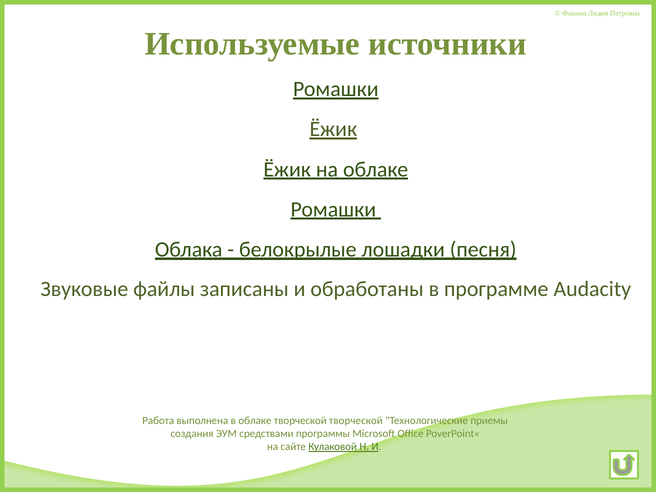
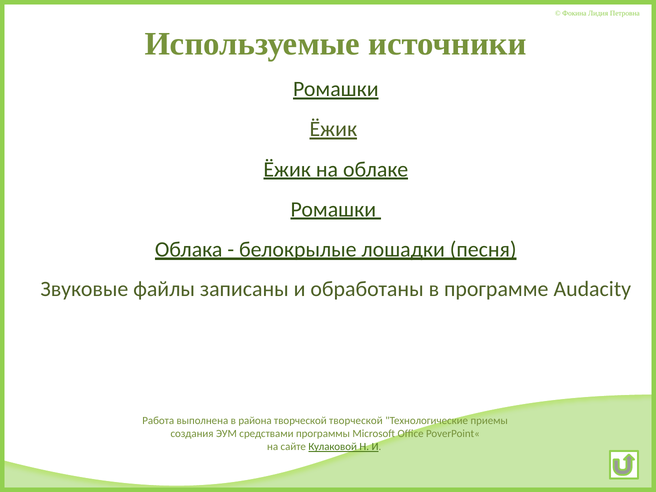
в облаке: облаке -> района (255, 421)
